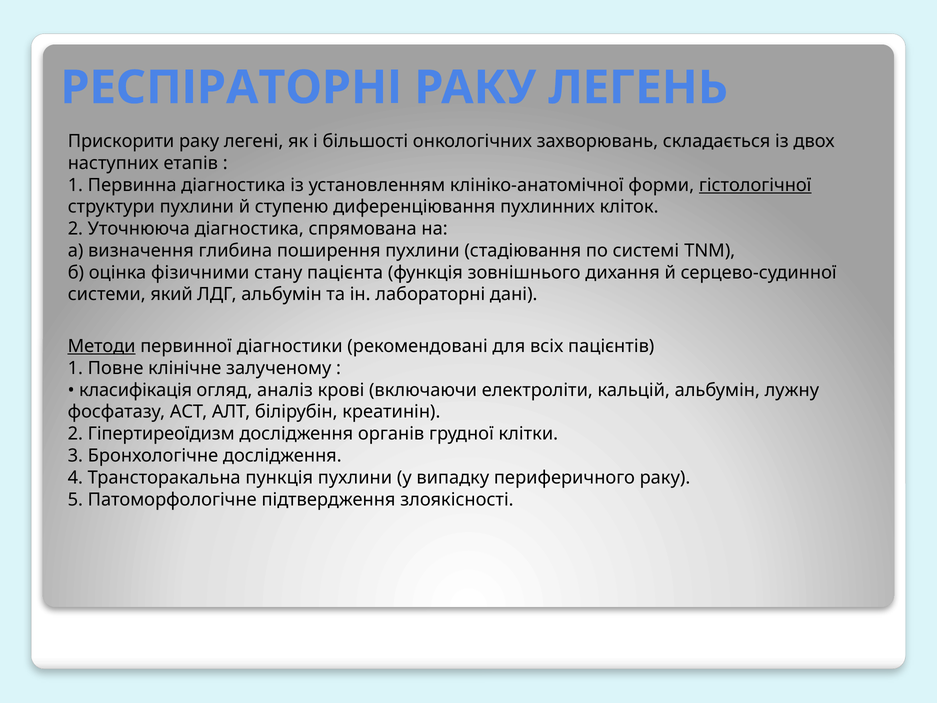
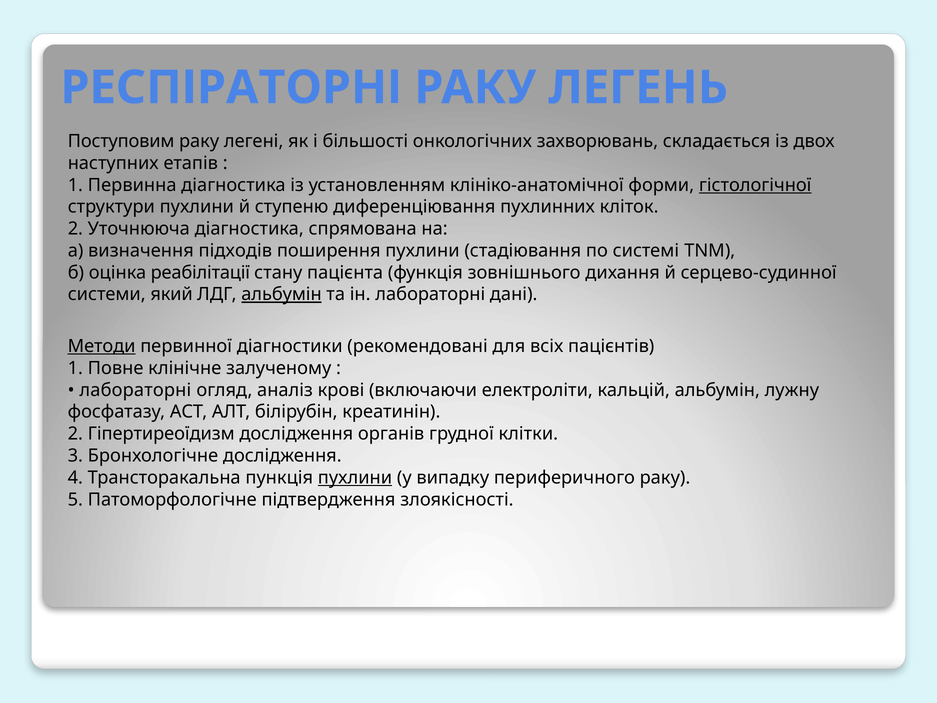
Прискорити: Прискорити -> Поступовим (121, 141)
глибина: глибина -> підходів (235, 251)
фізичними: фізичними -> реабілітації (200, 272)
альбумін underline: none -> present (281, 294)
класифікація: класифікація -> лабораторні (135, 390)
пухлини underline: none -> present (355, 477)
